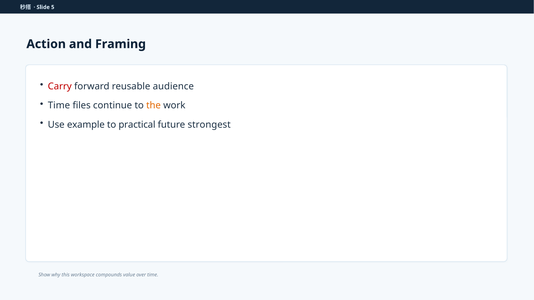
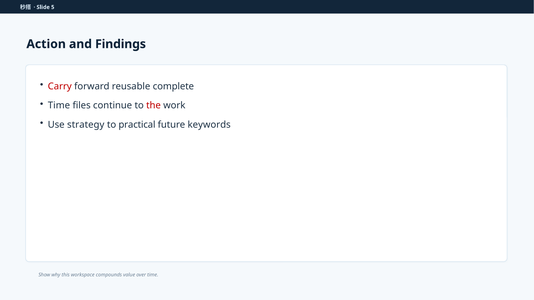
Framing: Framing -> Findings (121, 44)
audience: audience -> complete (173, 86)
the colour: orange -> red (154, 106)
example: example -> strategy (86, 125)
strongest: strongest -> keywords (209, 125)
